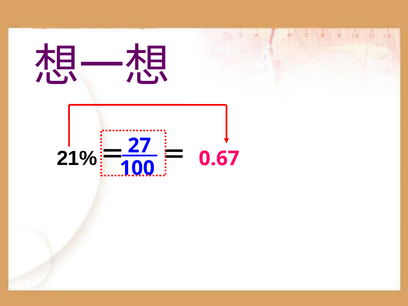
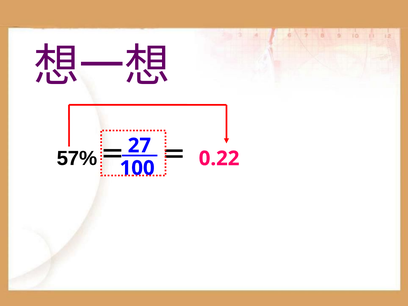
21%: 21% -> 57% (77, 158)
0.67: 0.67 -> 0.22 (219, 158)
